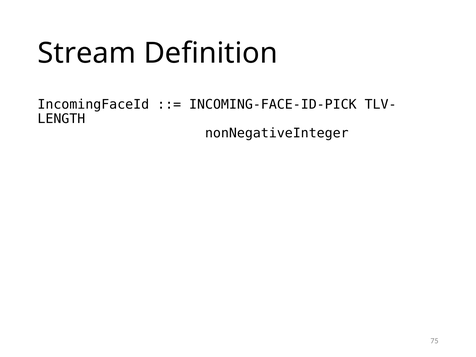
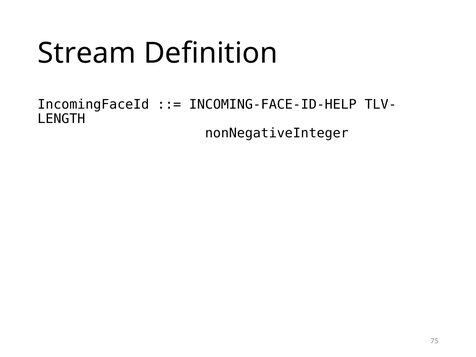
INCOMING-FACE-ID-PICK: INCOMING-FACE-ID-PICK -> INCOMING-FACE-ID-HELP (273, 104)
